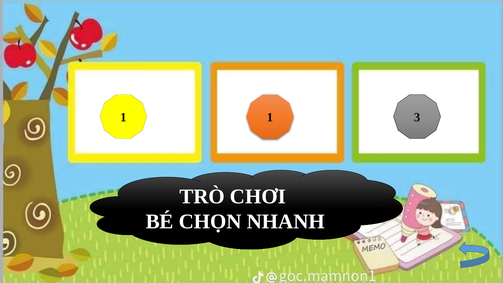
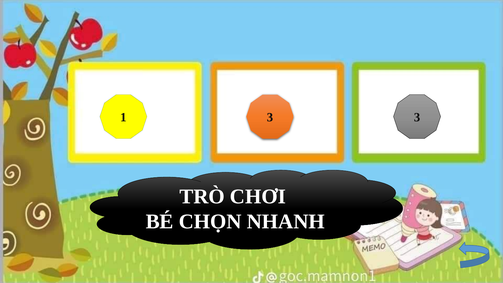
1 1: 1 -> 3 (270, 117)
